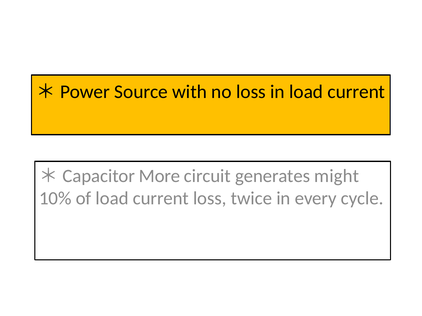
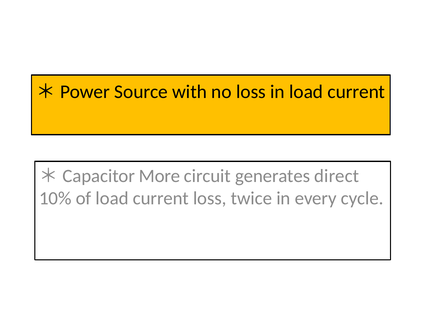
might: might -> direct (337, 176)
